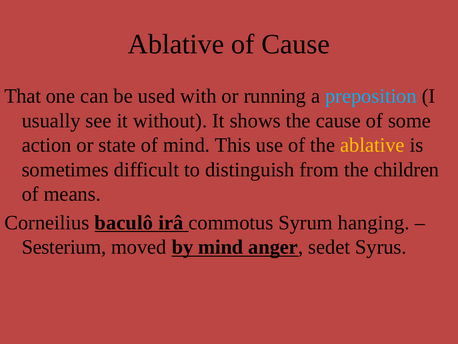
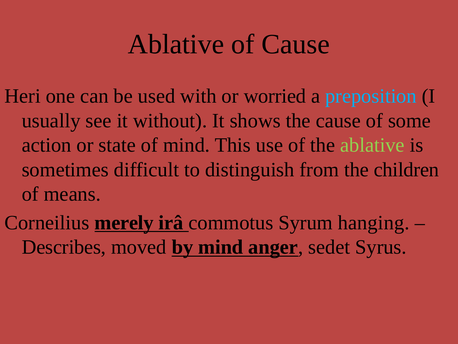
That: That -> Heri (23, 96)
running: running -> worried (275, 96)
ablative colour: yellow -> light green (372, 145)
baculô: baculô -> merely (124, 222)
Sesterium: Sesterium -> Describes (64, 247)
